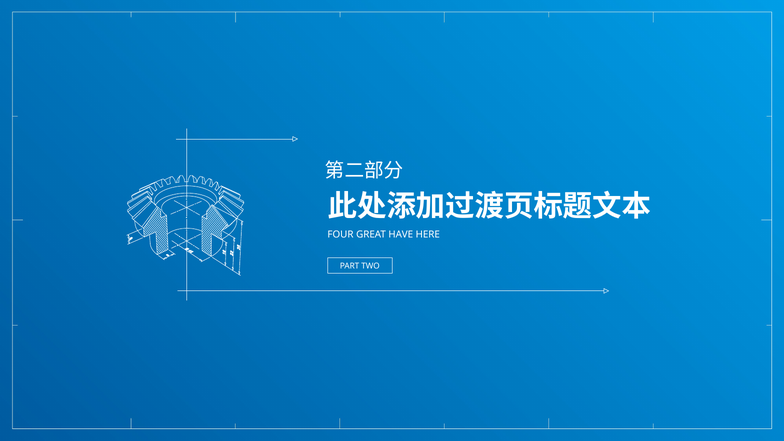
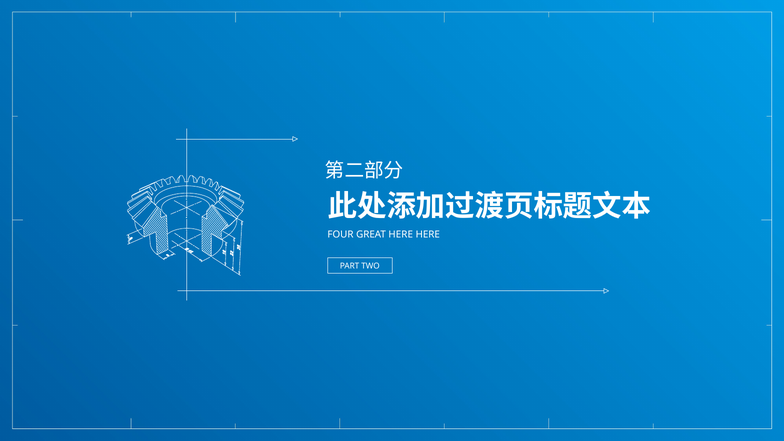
GREAT HAVE: HAVE -> HERE (401, 234)
